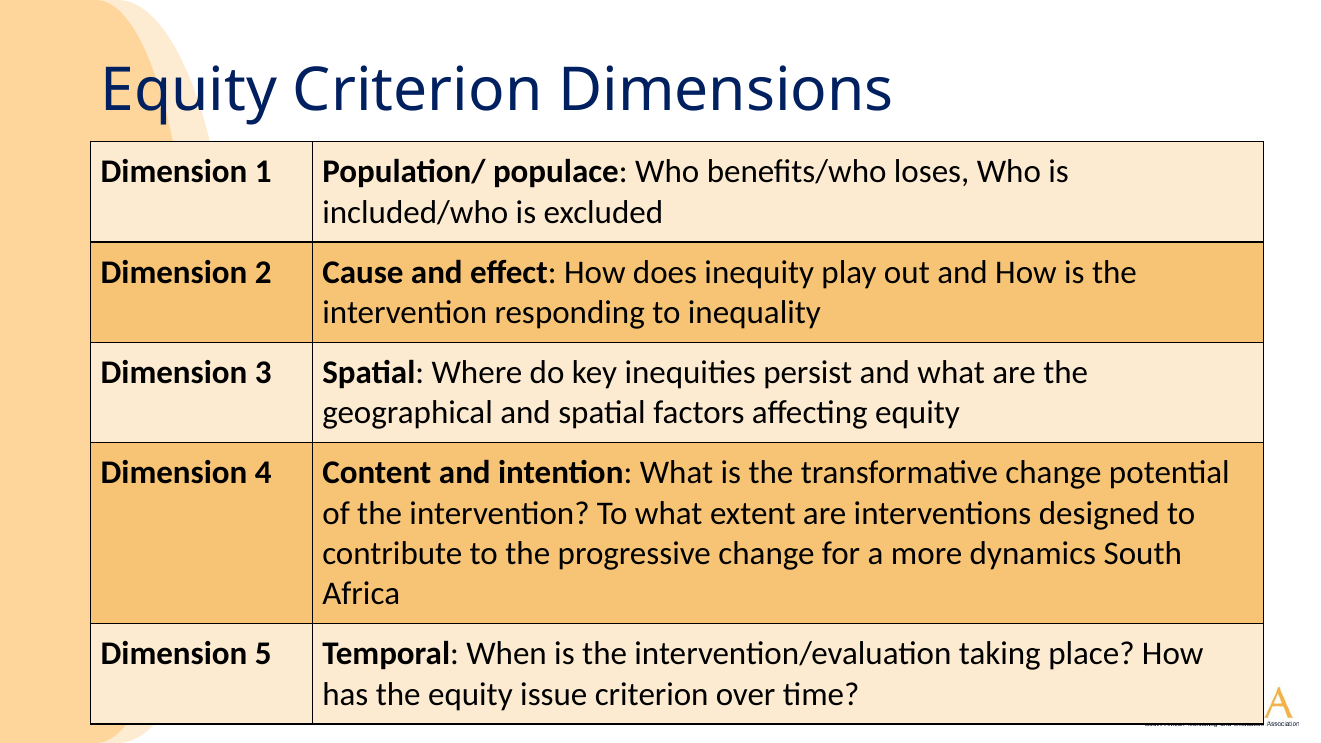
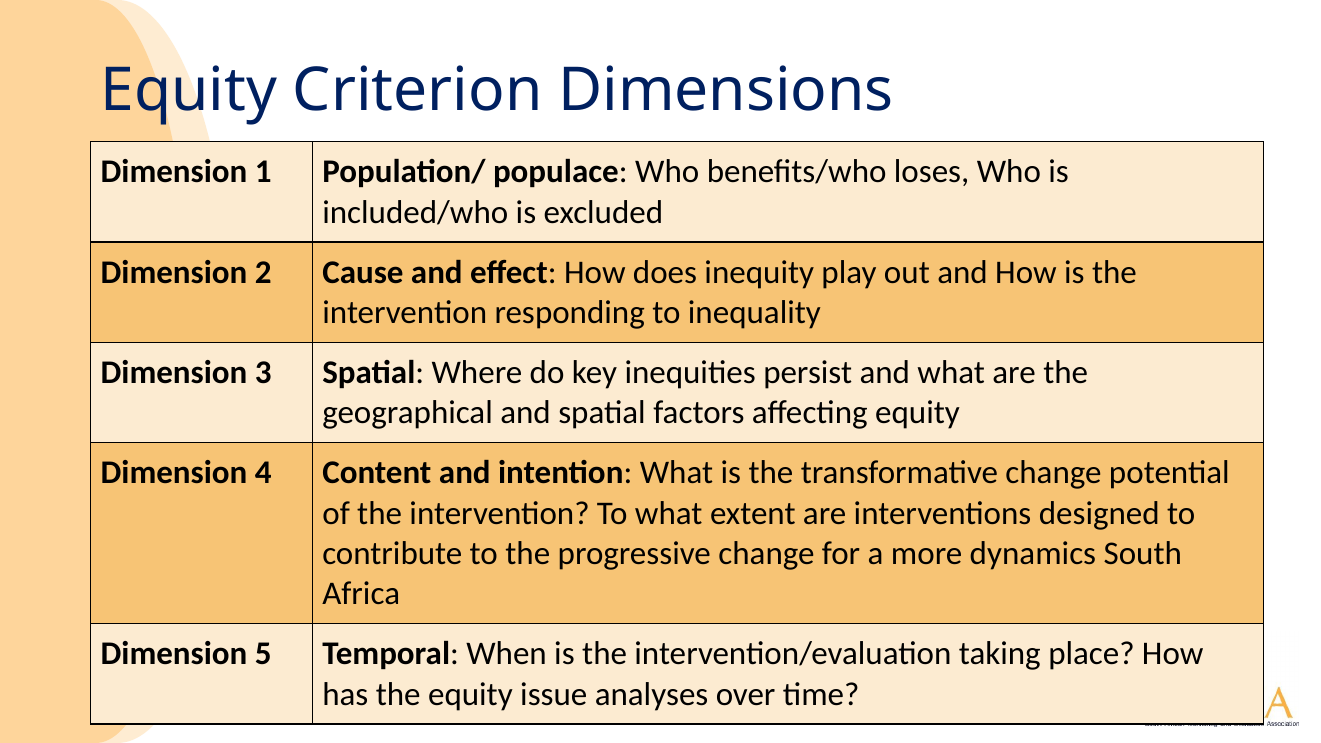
issue criterion: criterion -> analyses (652, 694)
